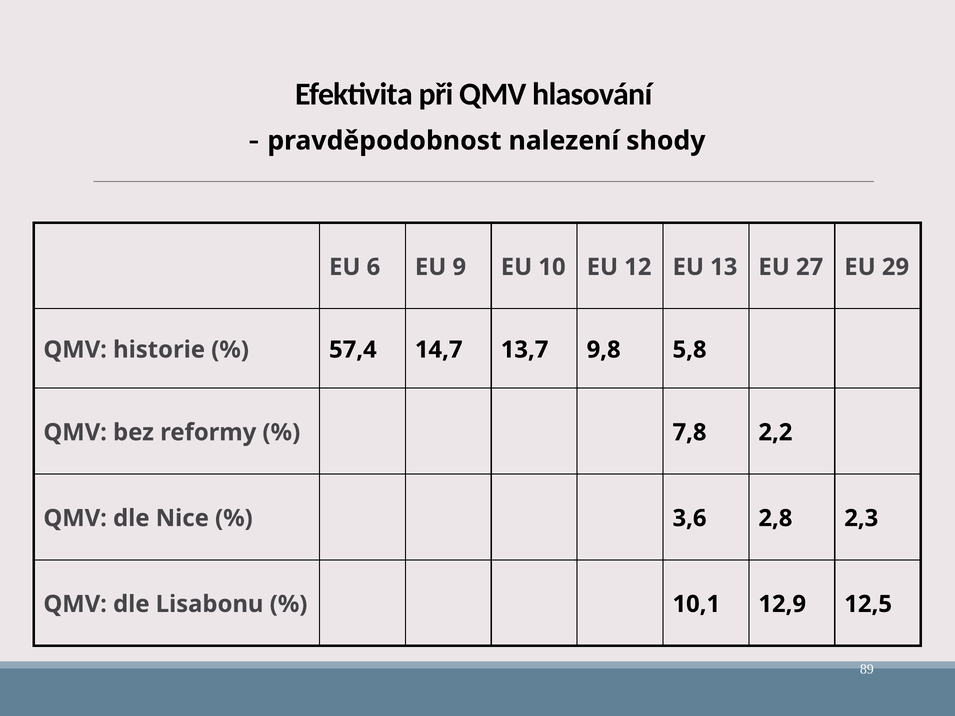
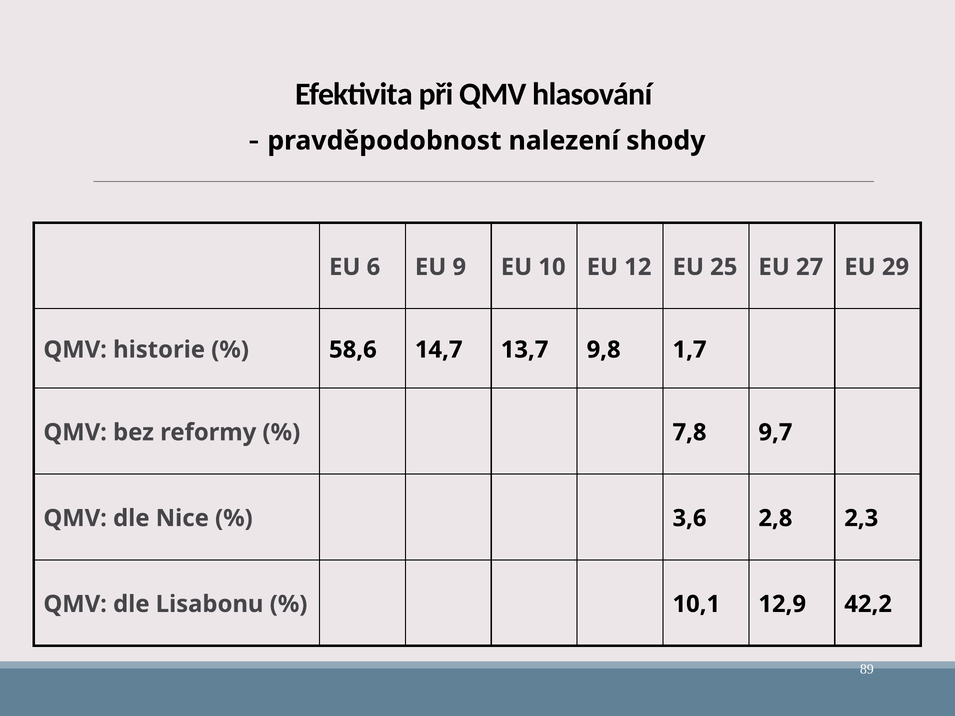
13: 13 -> 25 (724, 267)
57,4: 57,4 -> 58,6 (353, 350)
5,8: 5,8 -> 1,7 (690, 350)
2,2: 2,2 -> 9,7 (775, 433)
12,5: 12,5 -> 42,2 (868, 604)
